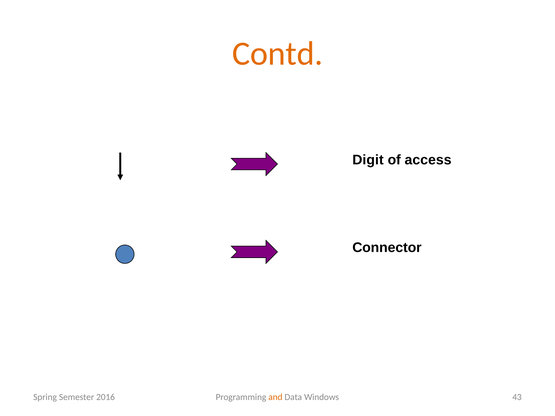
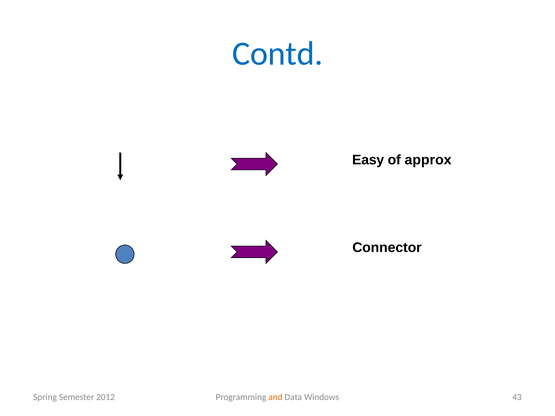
Contd colour: orange -> blue (278, 54)
Digit: Digit -> Easy (368, 160)
access: access -> approx (428, 160)
2016: 2016 -> 2012 (106, 398)
